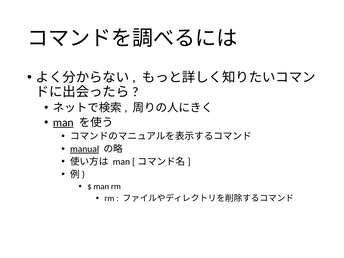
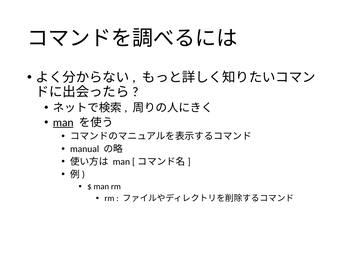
manual underline: present -> none (85, 149)
